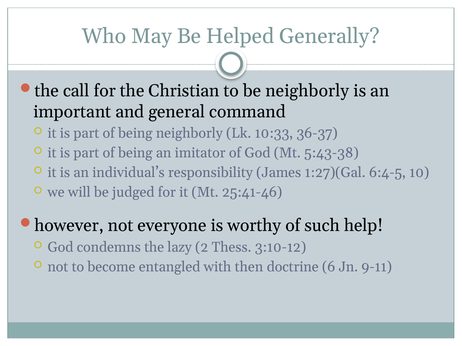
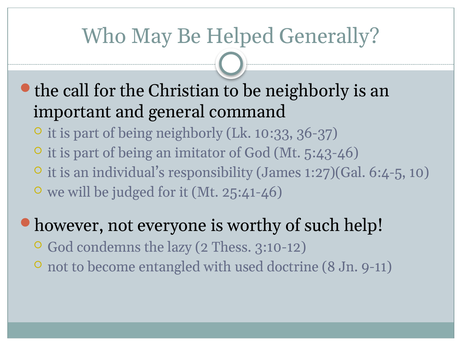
5:43-38: 5:43-38 -> 5:43-46 (331, 153)
then: then -> used (249, 267)
6: 6 -> 8 (329, 267)
